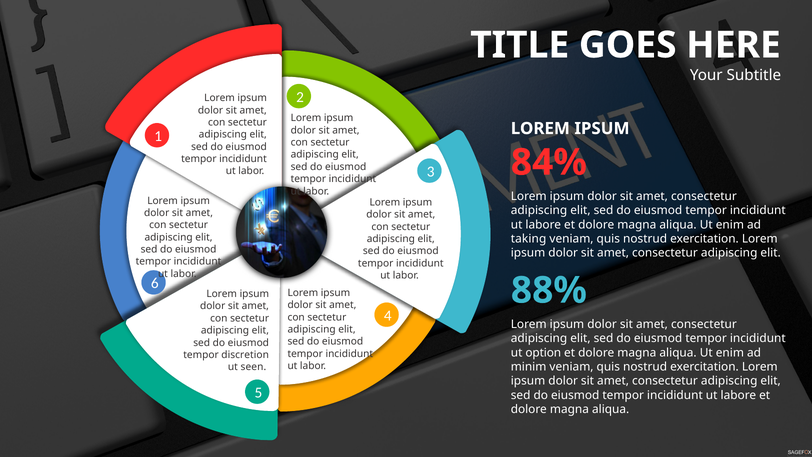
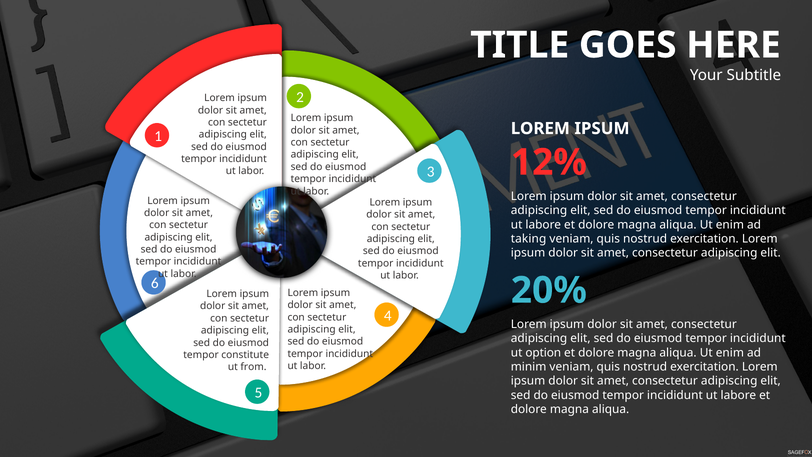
84%: 84% -> 12% (549, 162)
88%: 88% -> 20% (549, 290)
discretion: discretion -> constitute (245, 355)
seen: seen -> from (253, 367)
